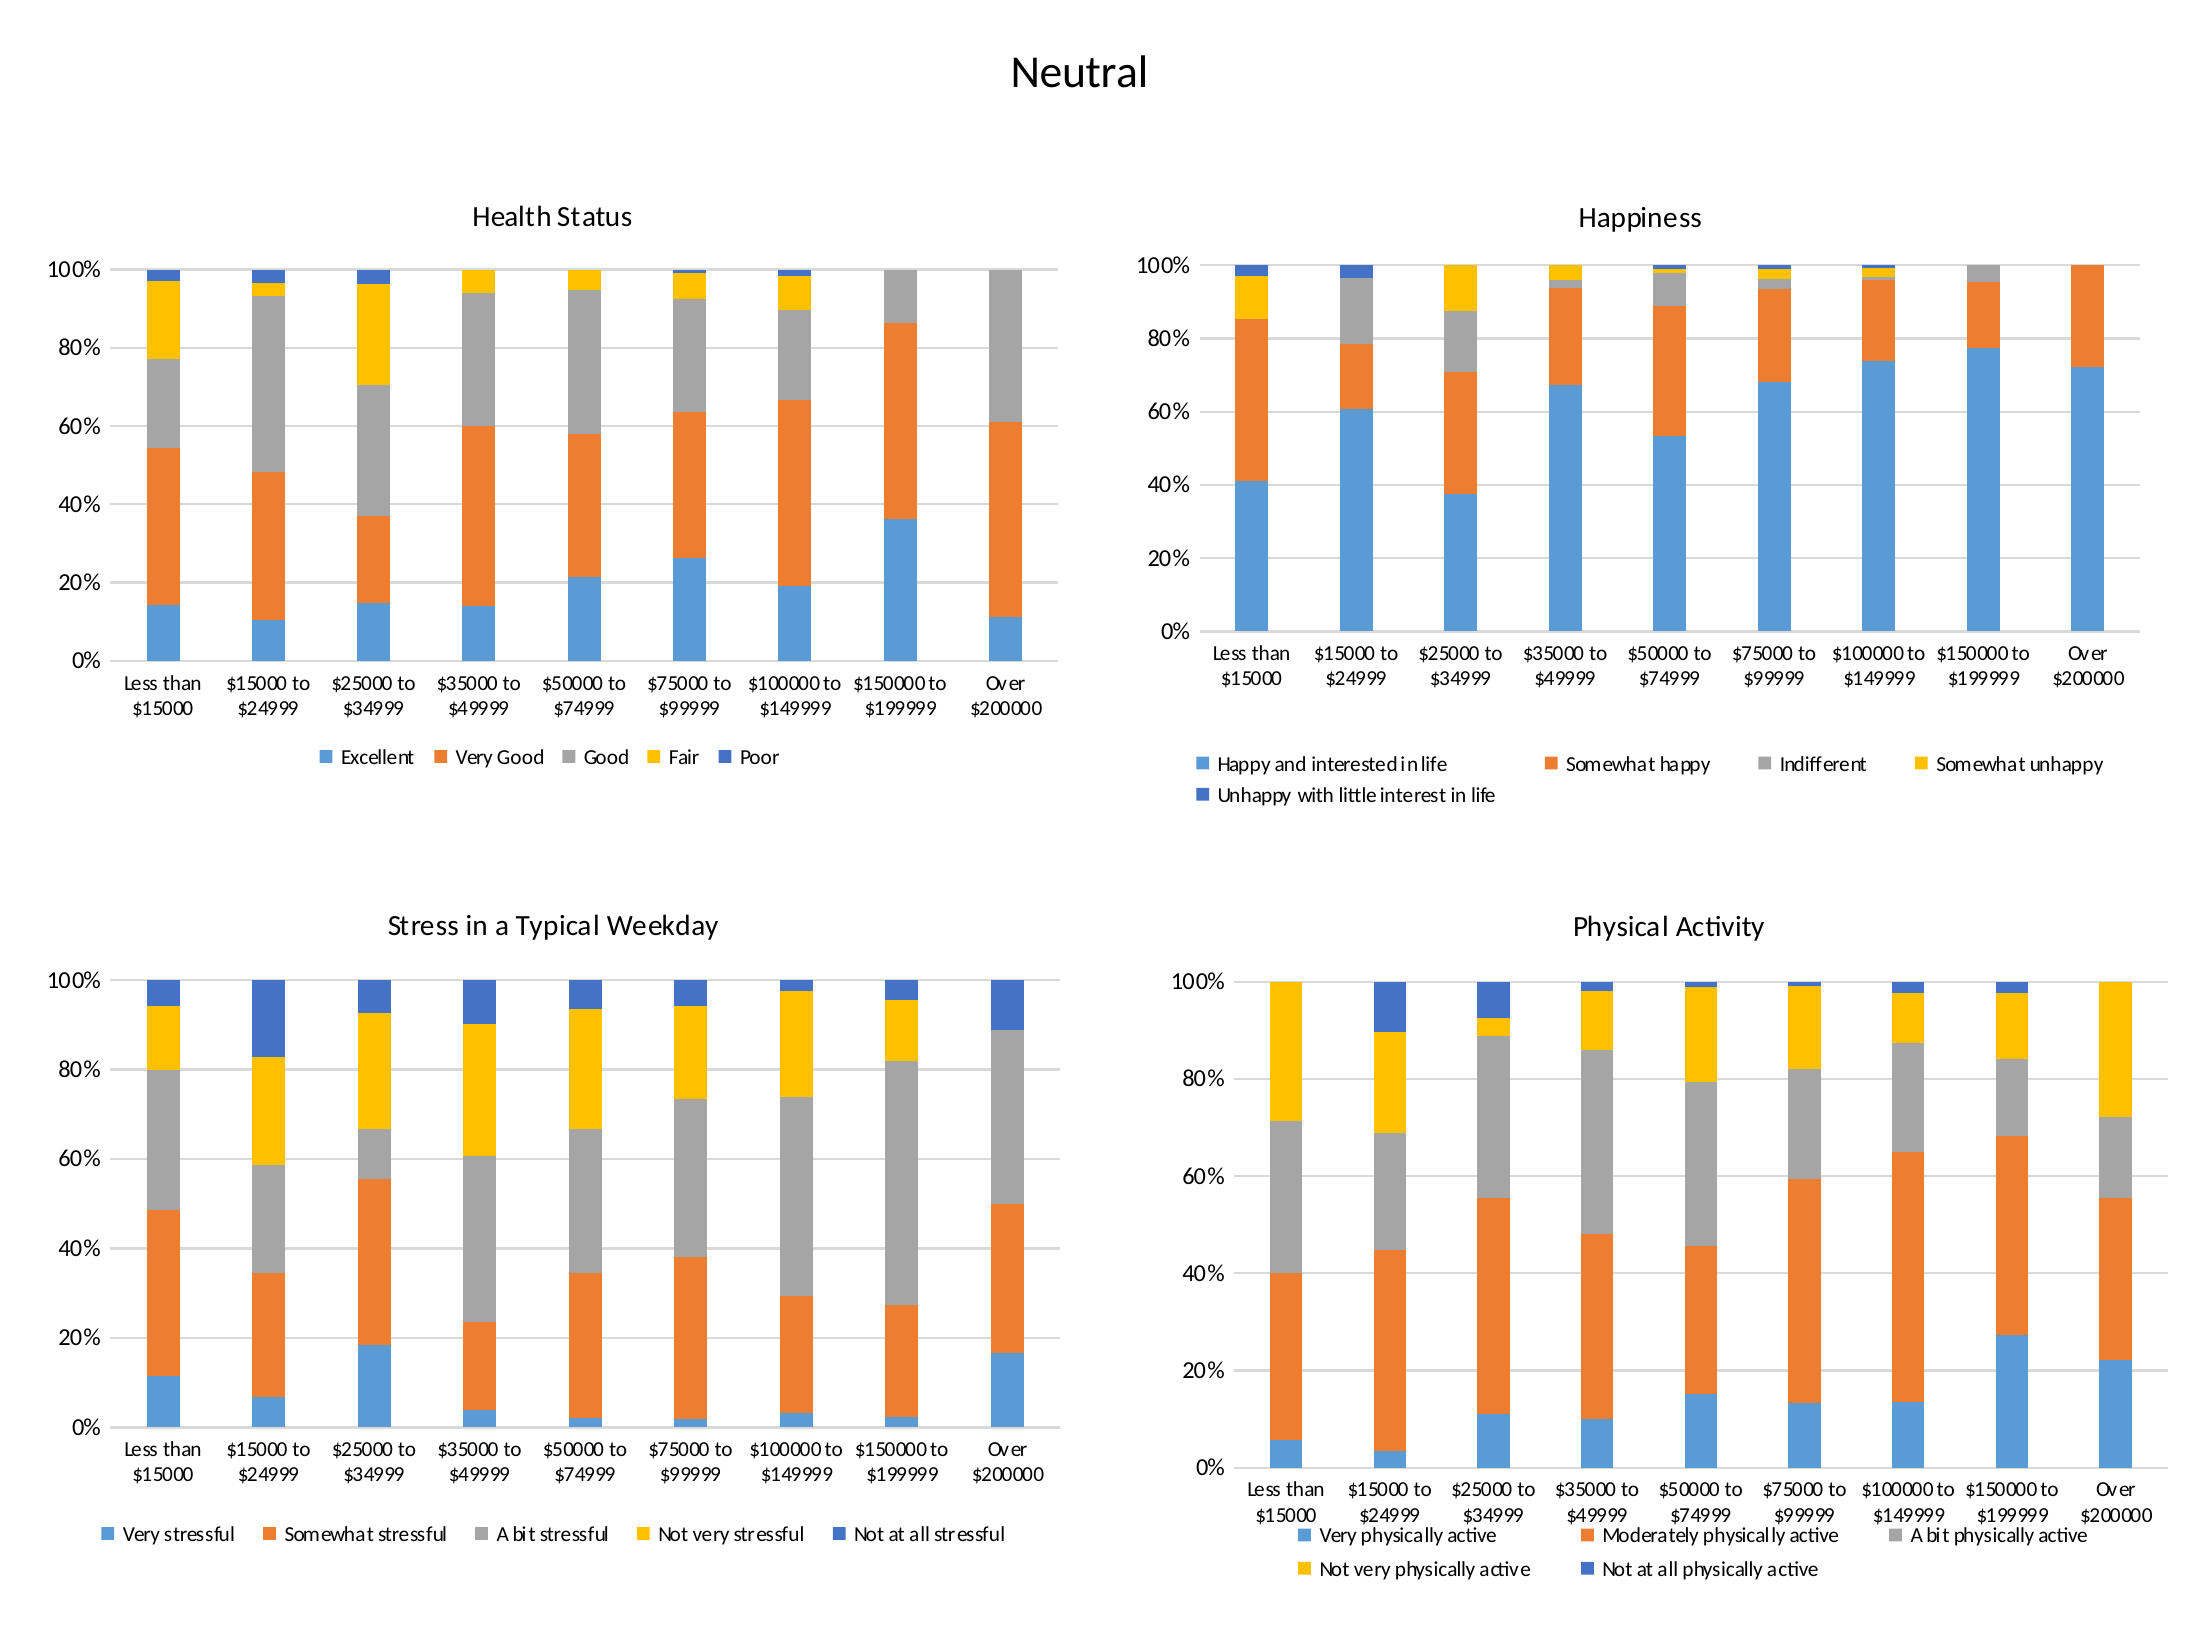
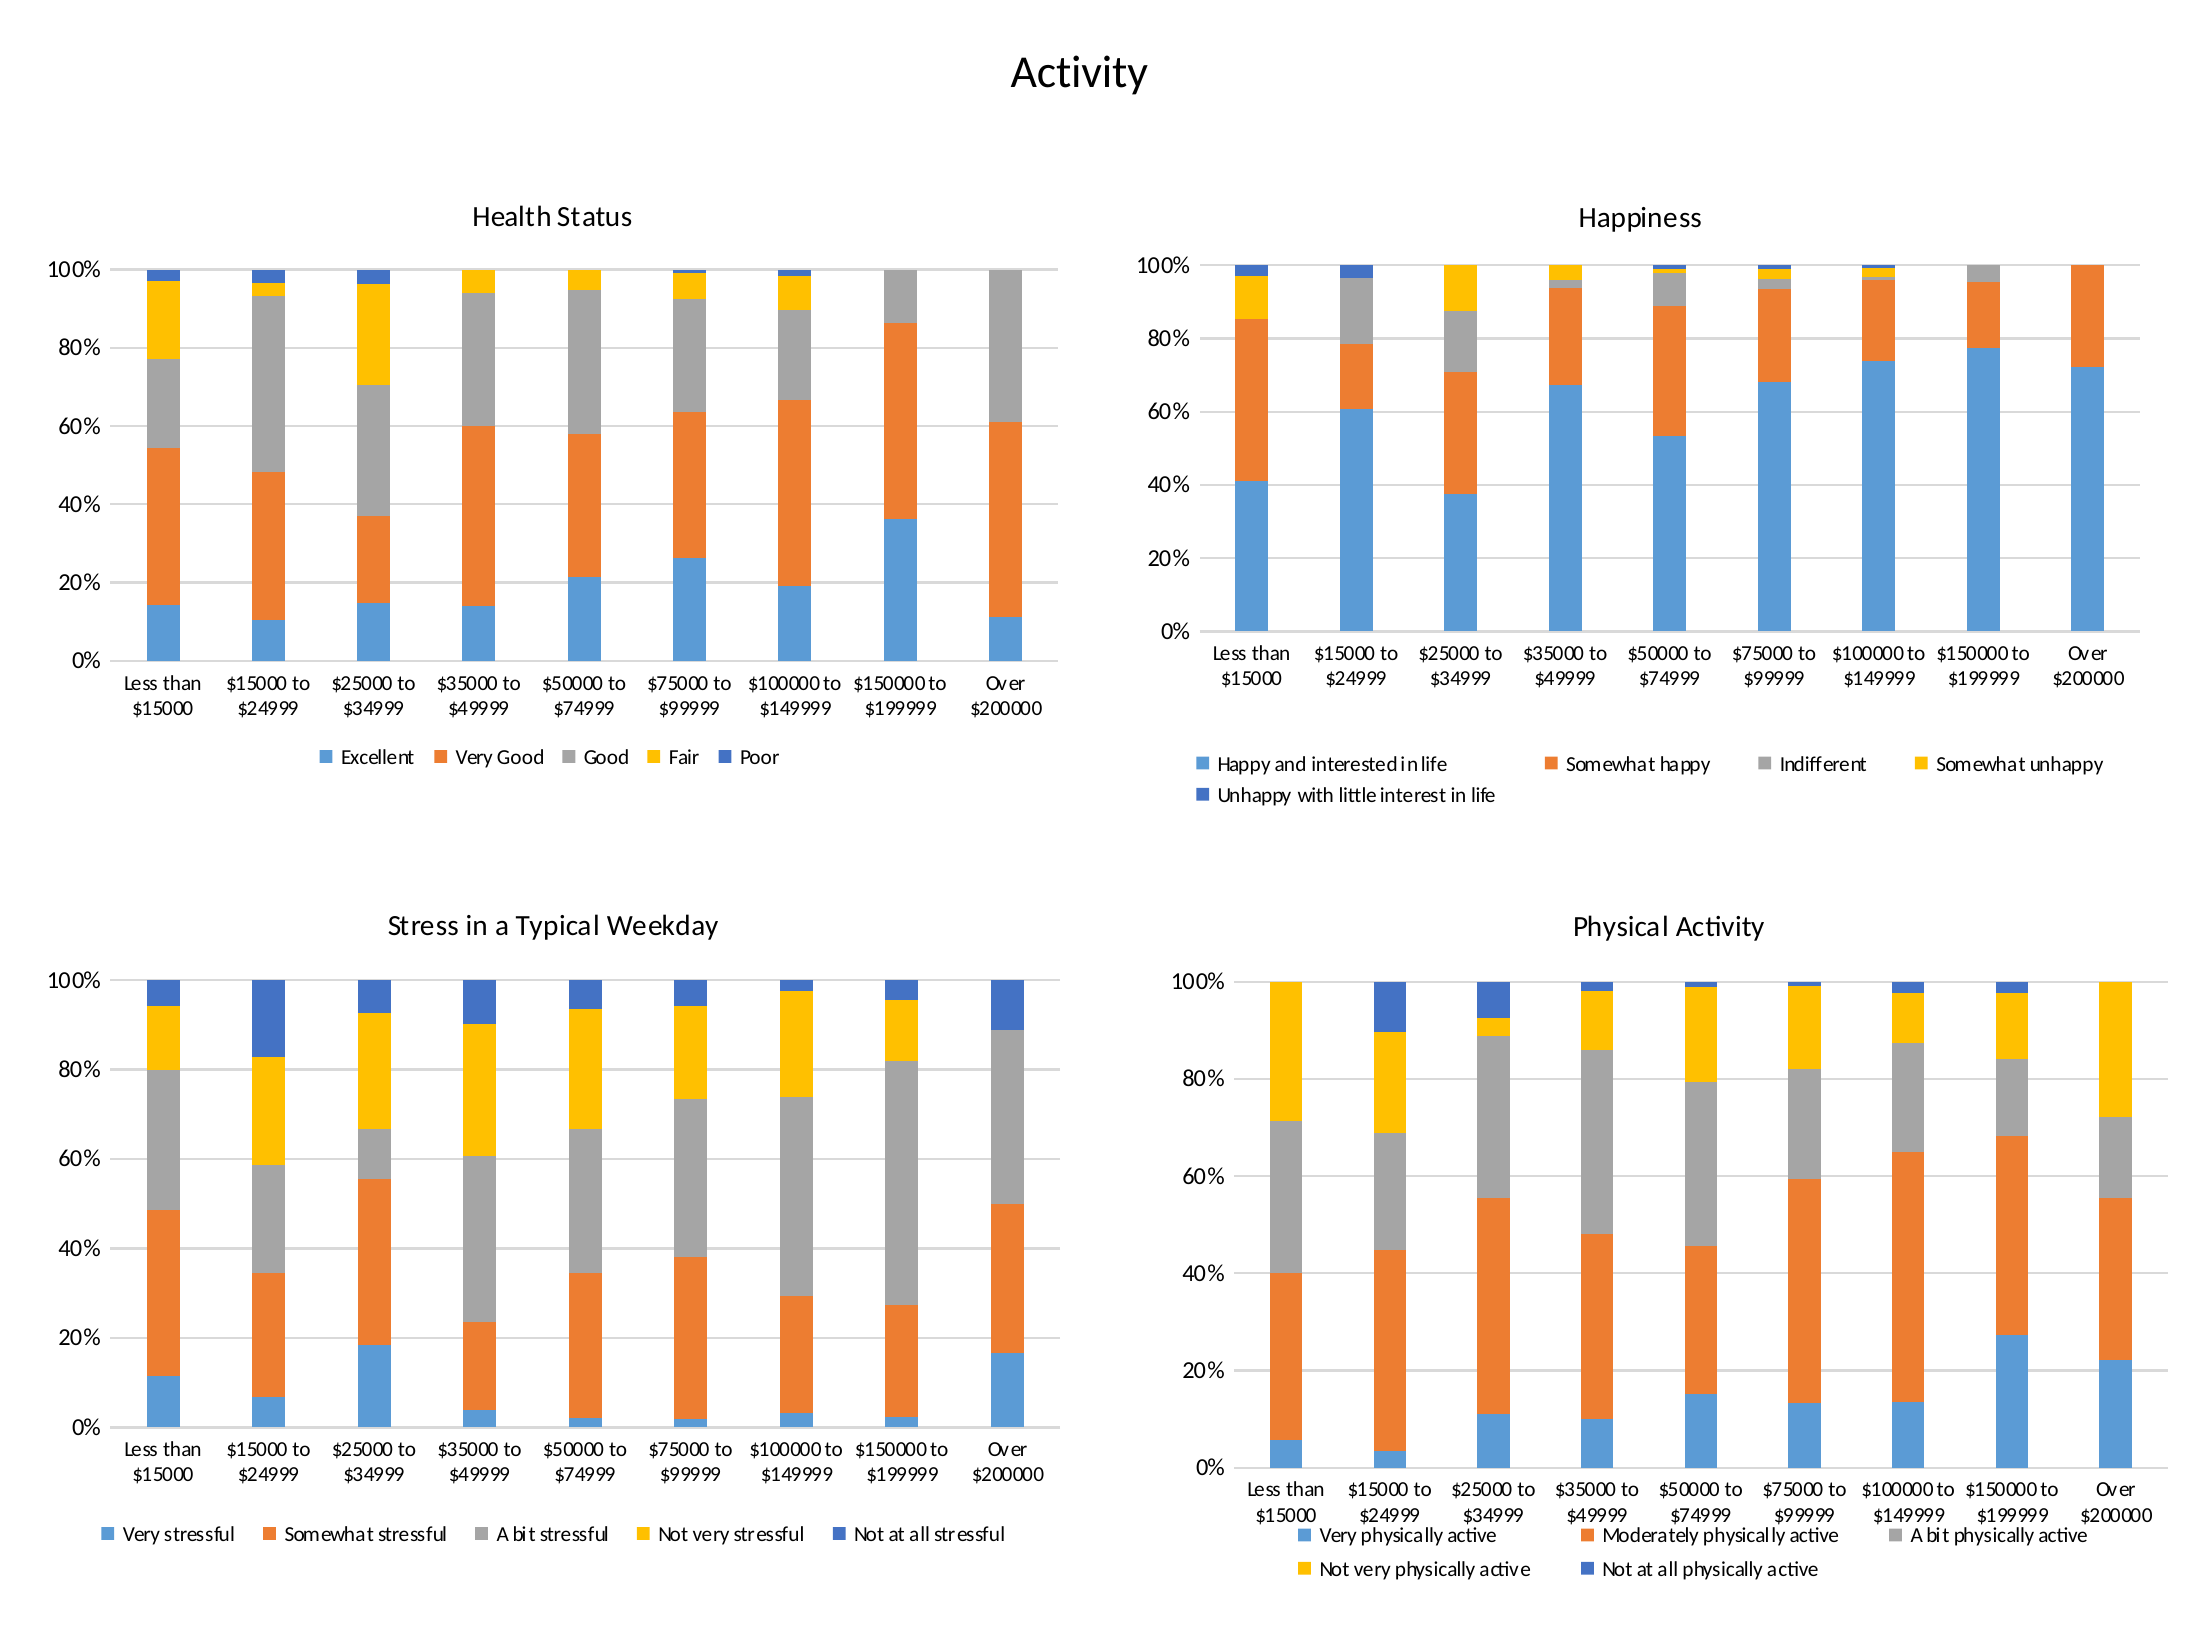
Neutral: Neutral -> Activity (1079, 72)
